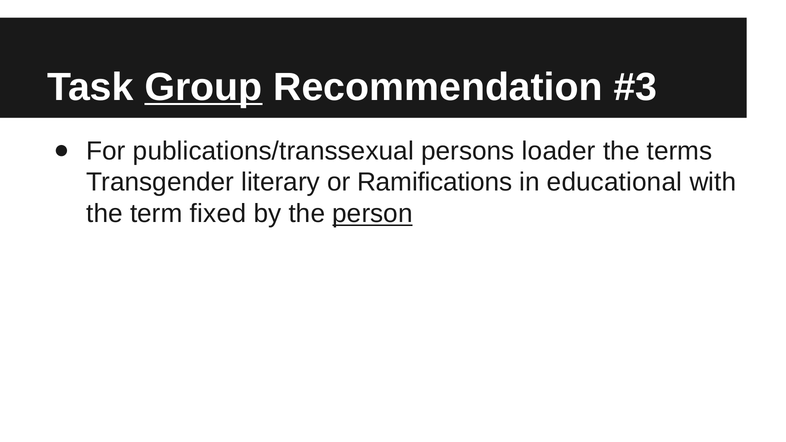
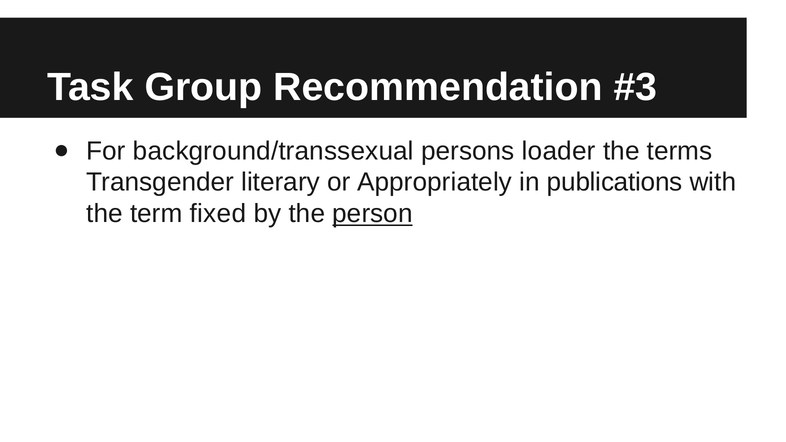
Group underline: present -> none (203, 87)
publications/transsexual: publications/transsexual -> background/transsexual (273, 151)
Ramifications: Ramifications -> Appropriately (435, 182)
educational: educational -> publications (615, 182)
